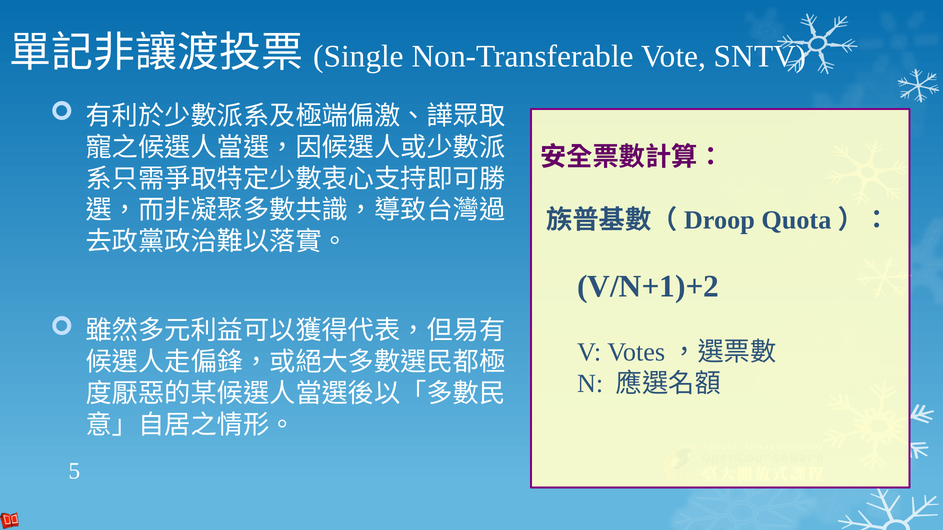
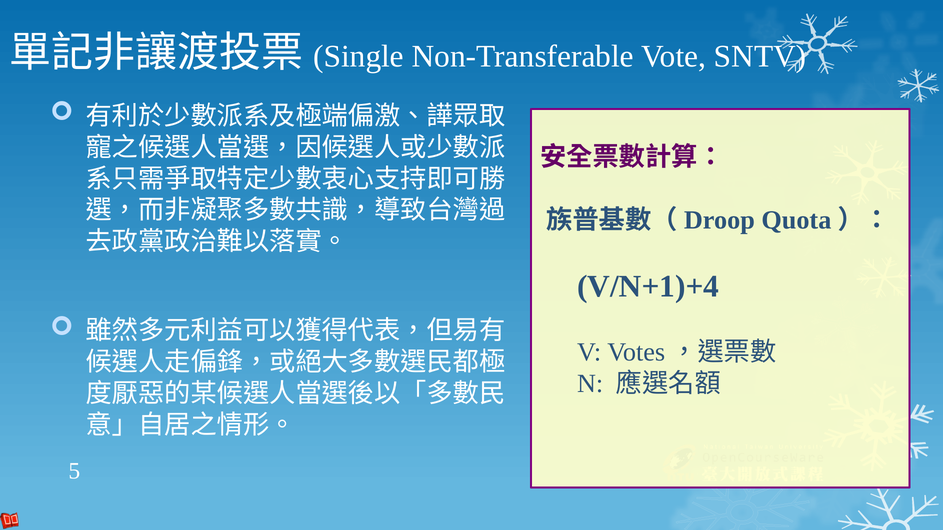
V/N+1)+2: V/N+1)+2 -> V/N+1)+4 (648, 287)
